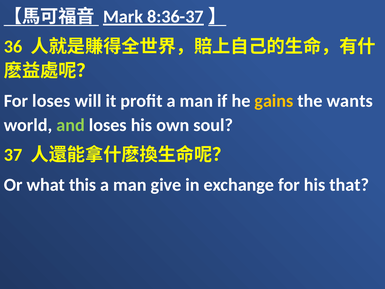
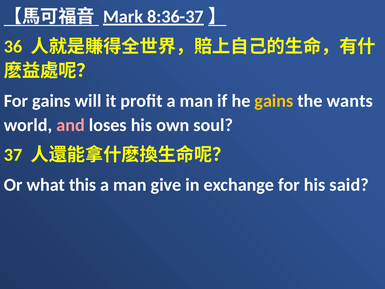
For loses: loses -> gains (51, 101)
and colour: light green -> pink (71, 125)
that: that -> said (349, 185)
